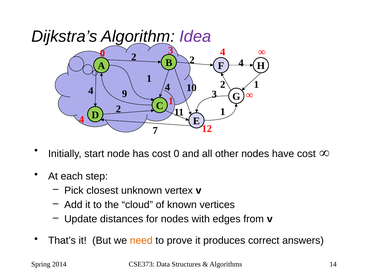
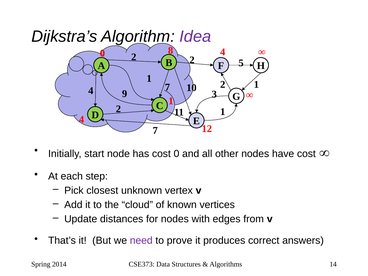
0 3: 3 -> 8 (171, 51)
2 2 4: 4 -> 5 (241, 63)
4 4: 4 -> 7 (167, 87)
need colour: orange -> purple (141, 241)
